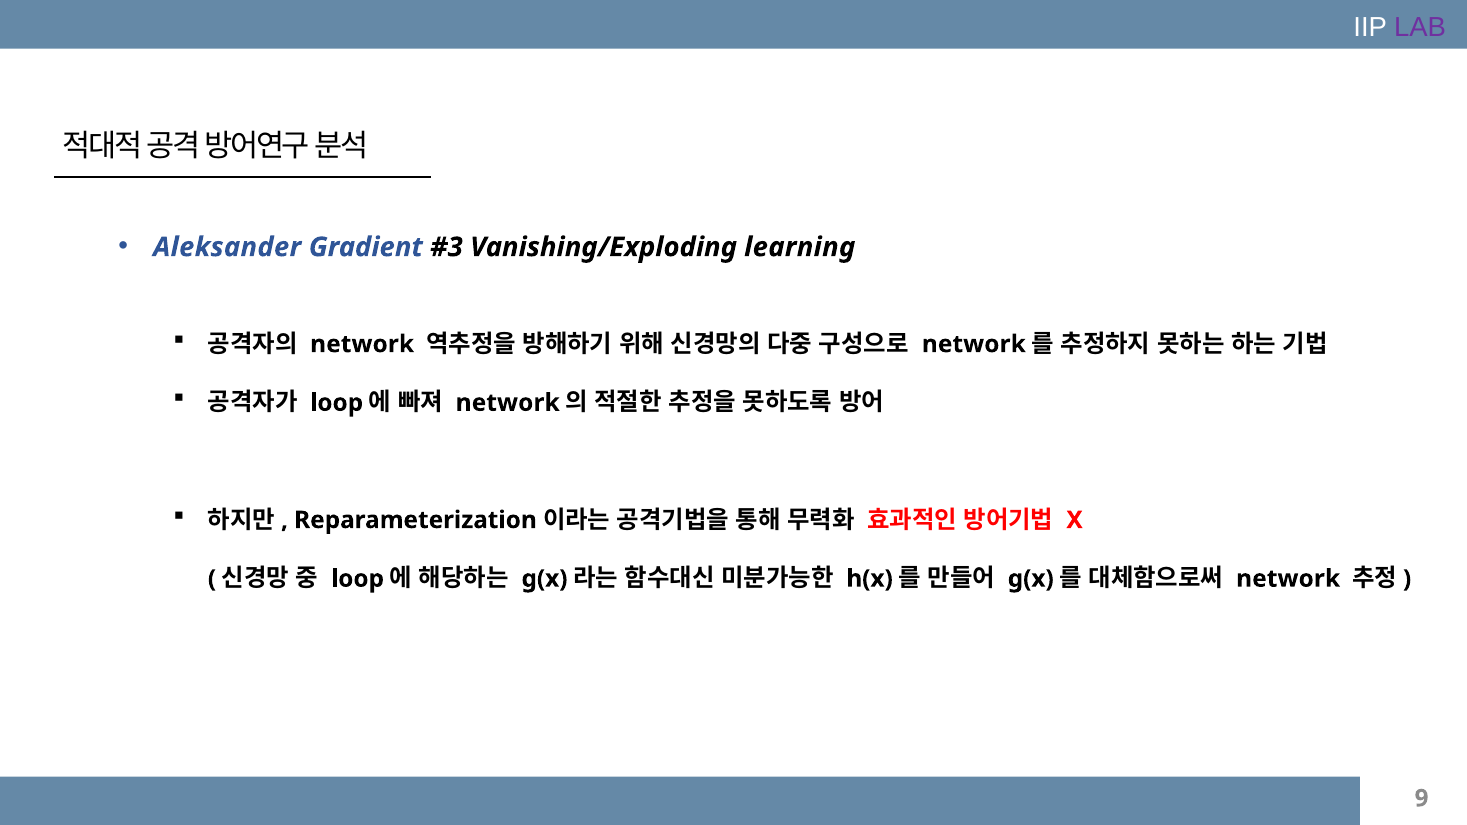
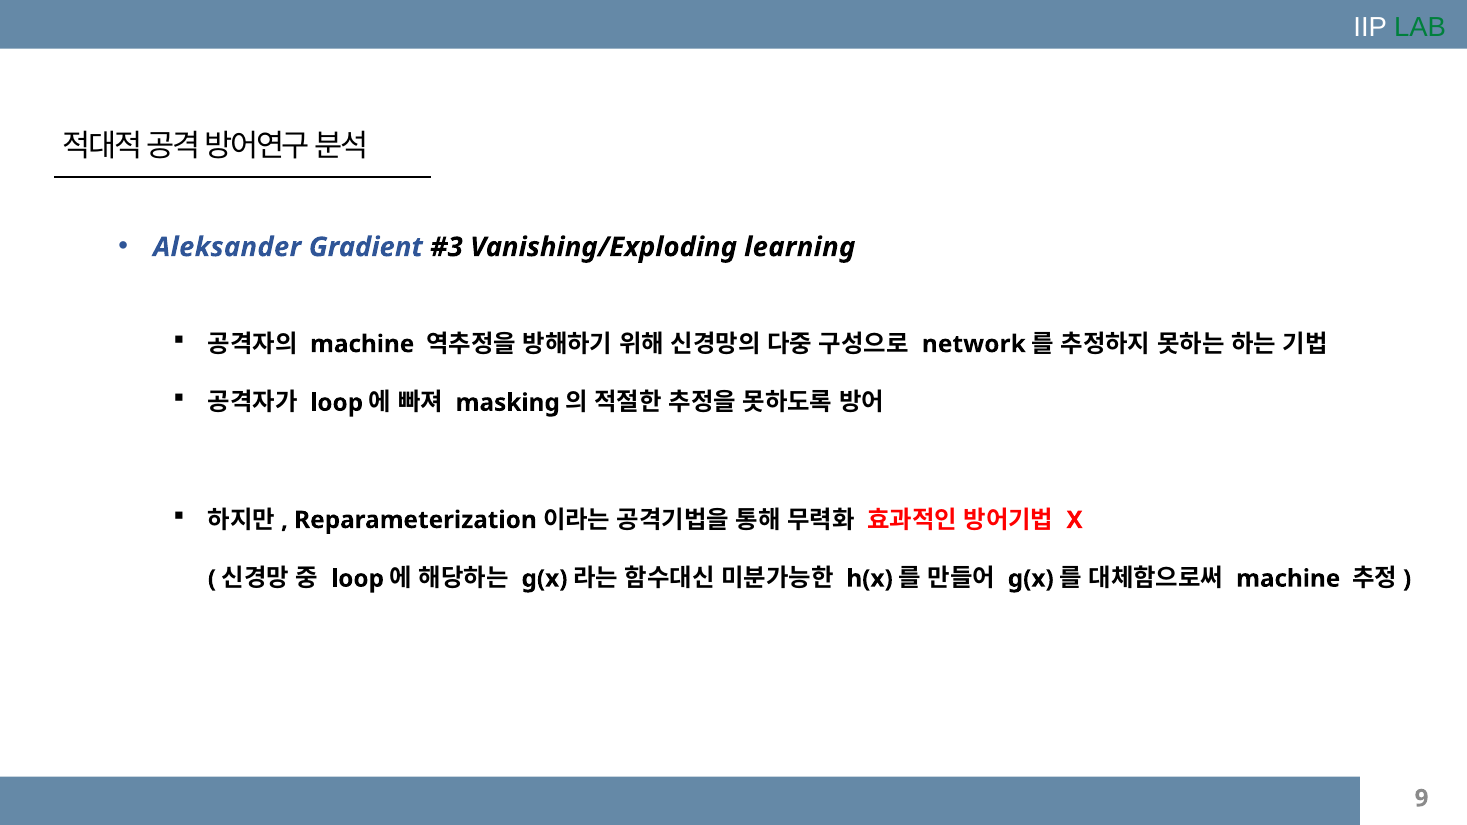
LAB colour: purple -> green (1420, 27)
network: network -> machine (362, 344)
network: network -> masking (508, 403)
network: network -> machine (1288, 579)
